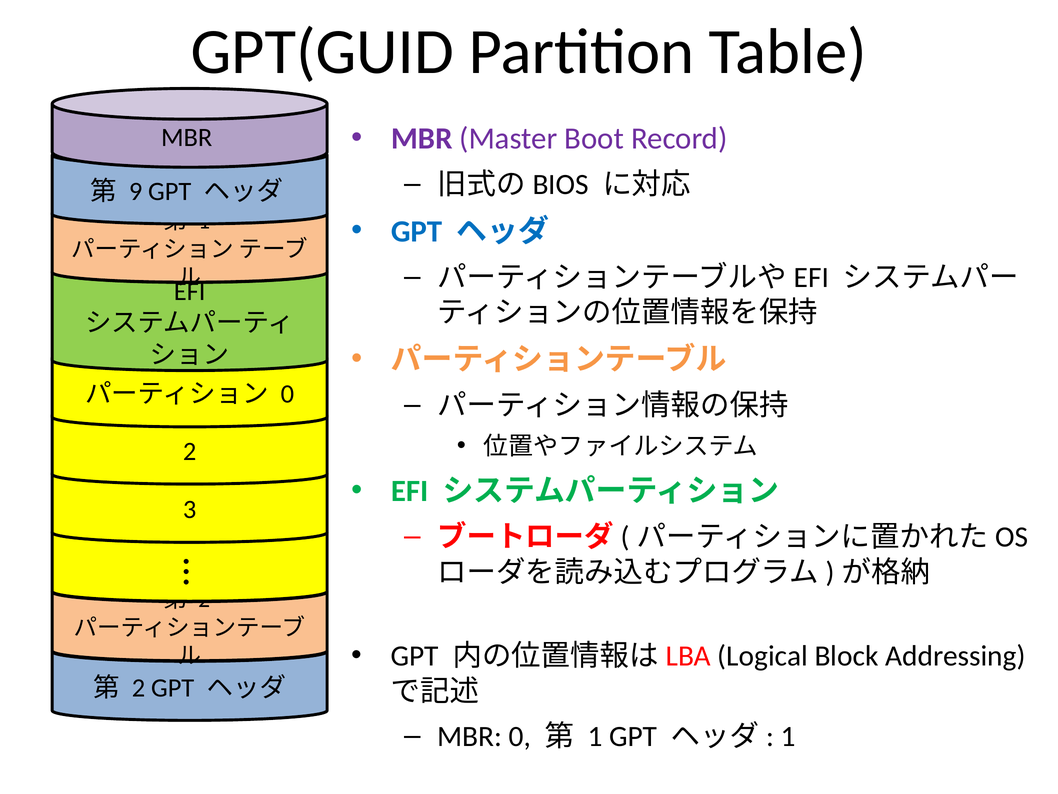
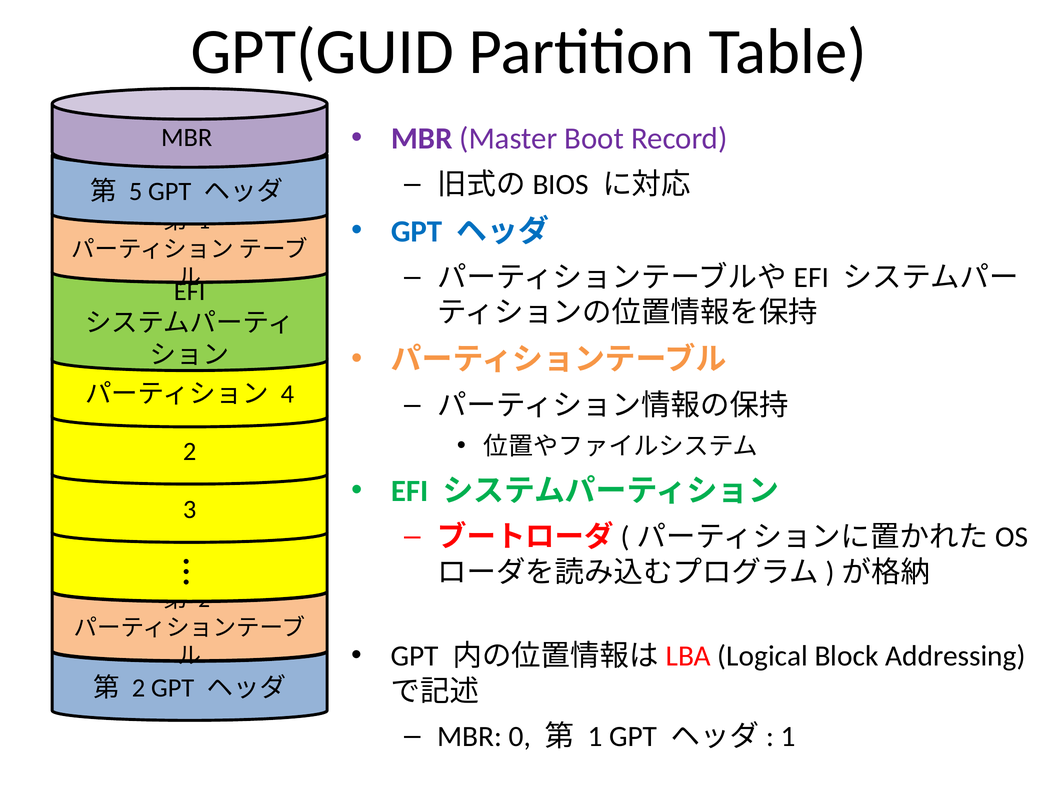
9: 9 -> 5 (136, 191)
0: 0 -> 4 (287, 394)
